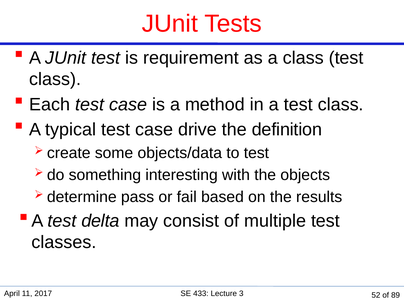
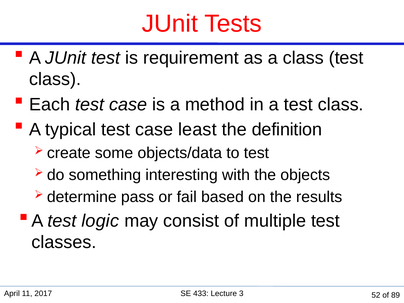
drive: drive -> least (197, 130)
delta: delta -> logic (100, 221)
